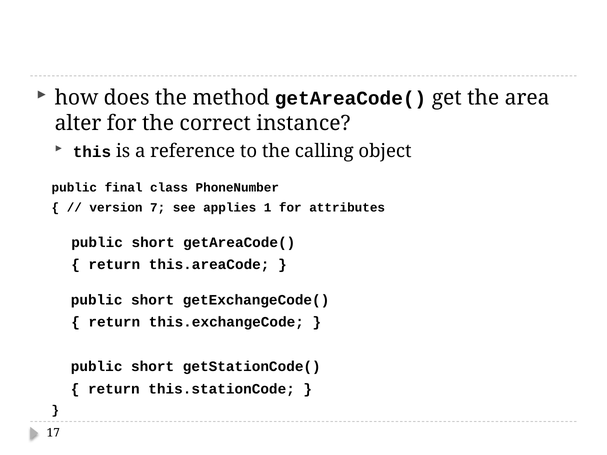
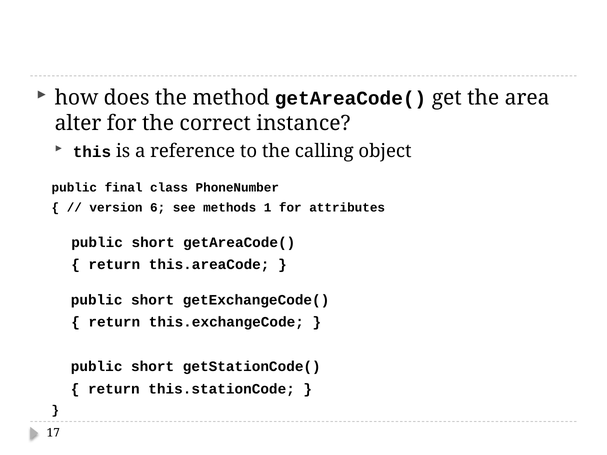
7: 7 -> 6 (158, 208)
applies: applies -> methods (230, 208)
